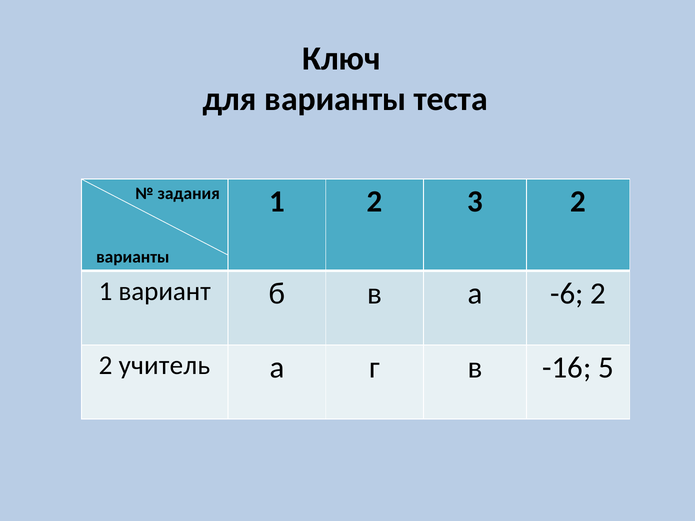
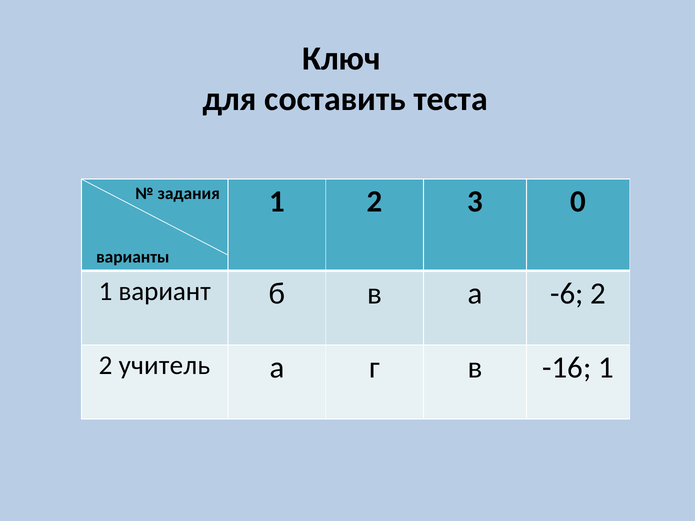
для варианты: варианты -> составить (335, 99)
3 2: 2 -> 0 (578, 202)
-16 5: 5 -> 1 (606, 368)
